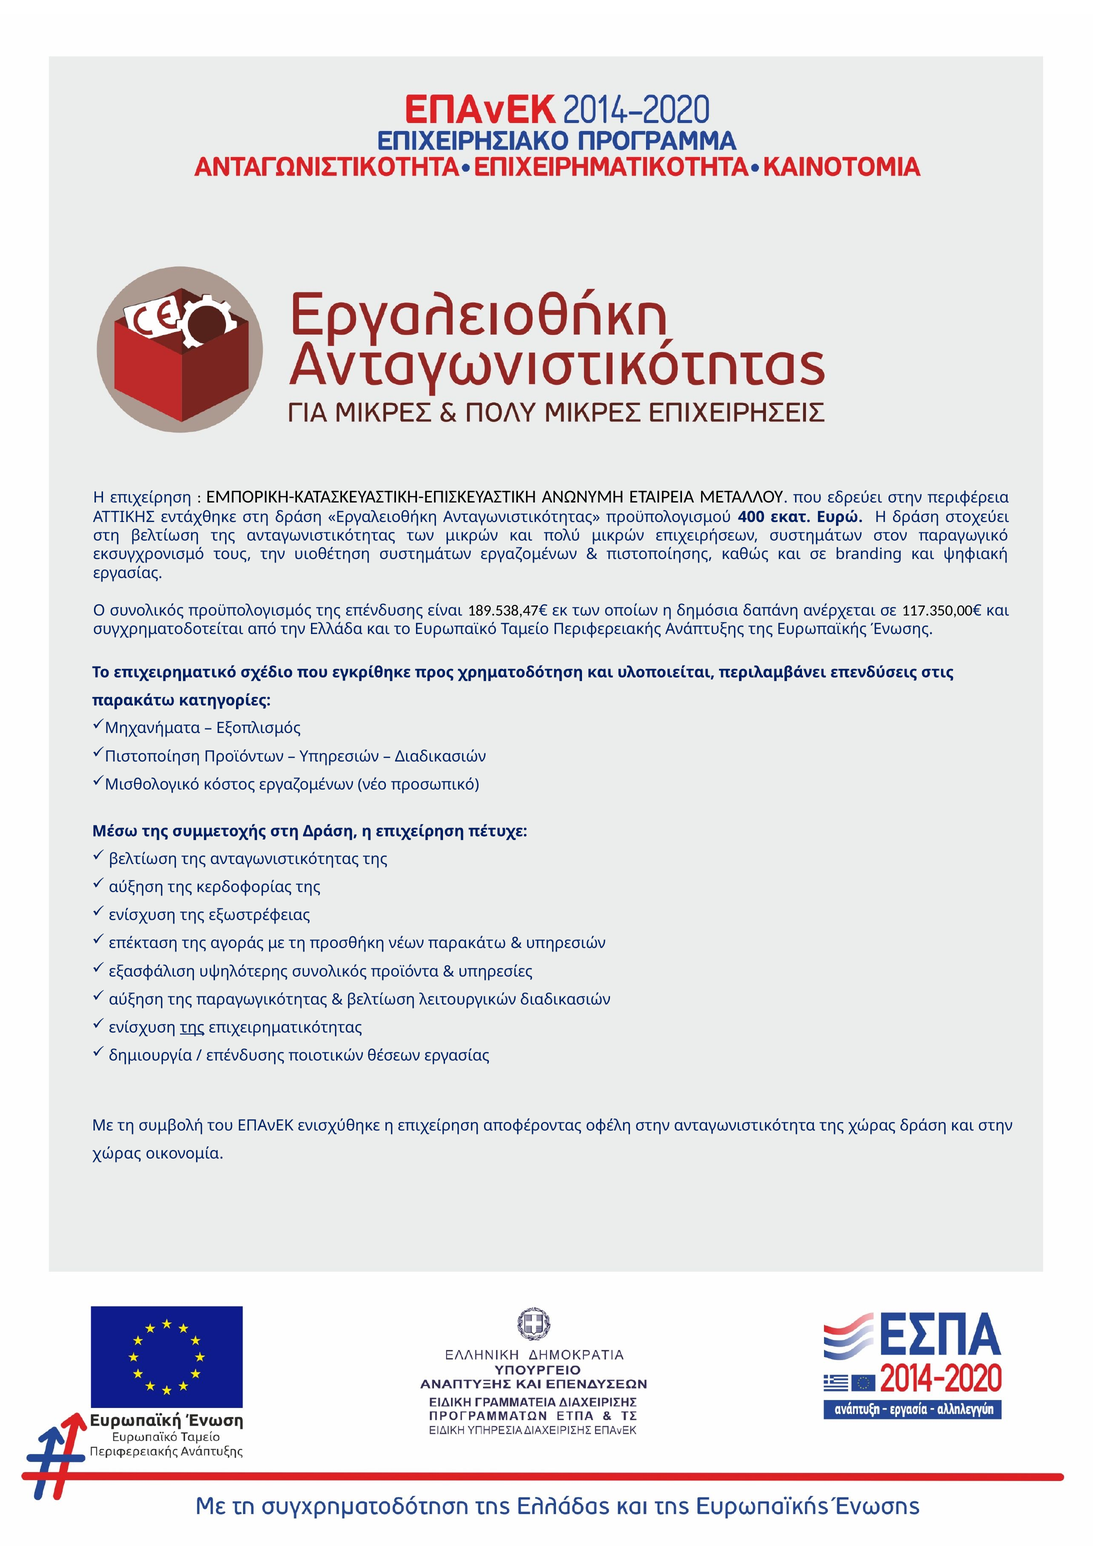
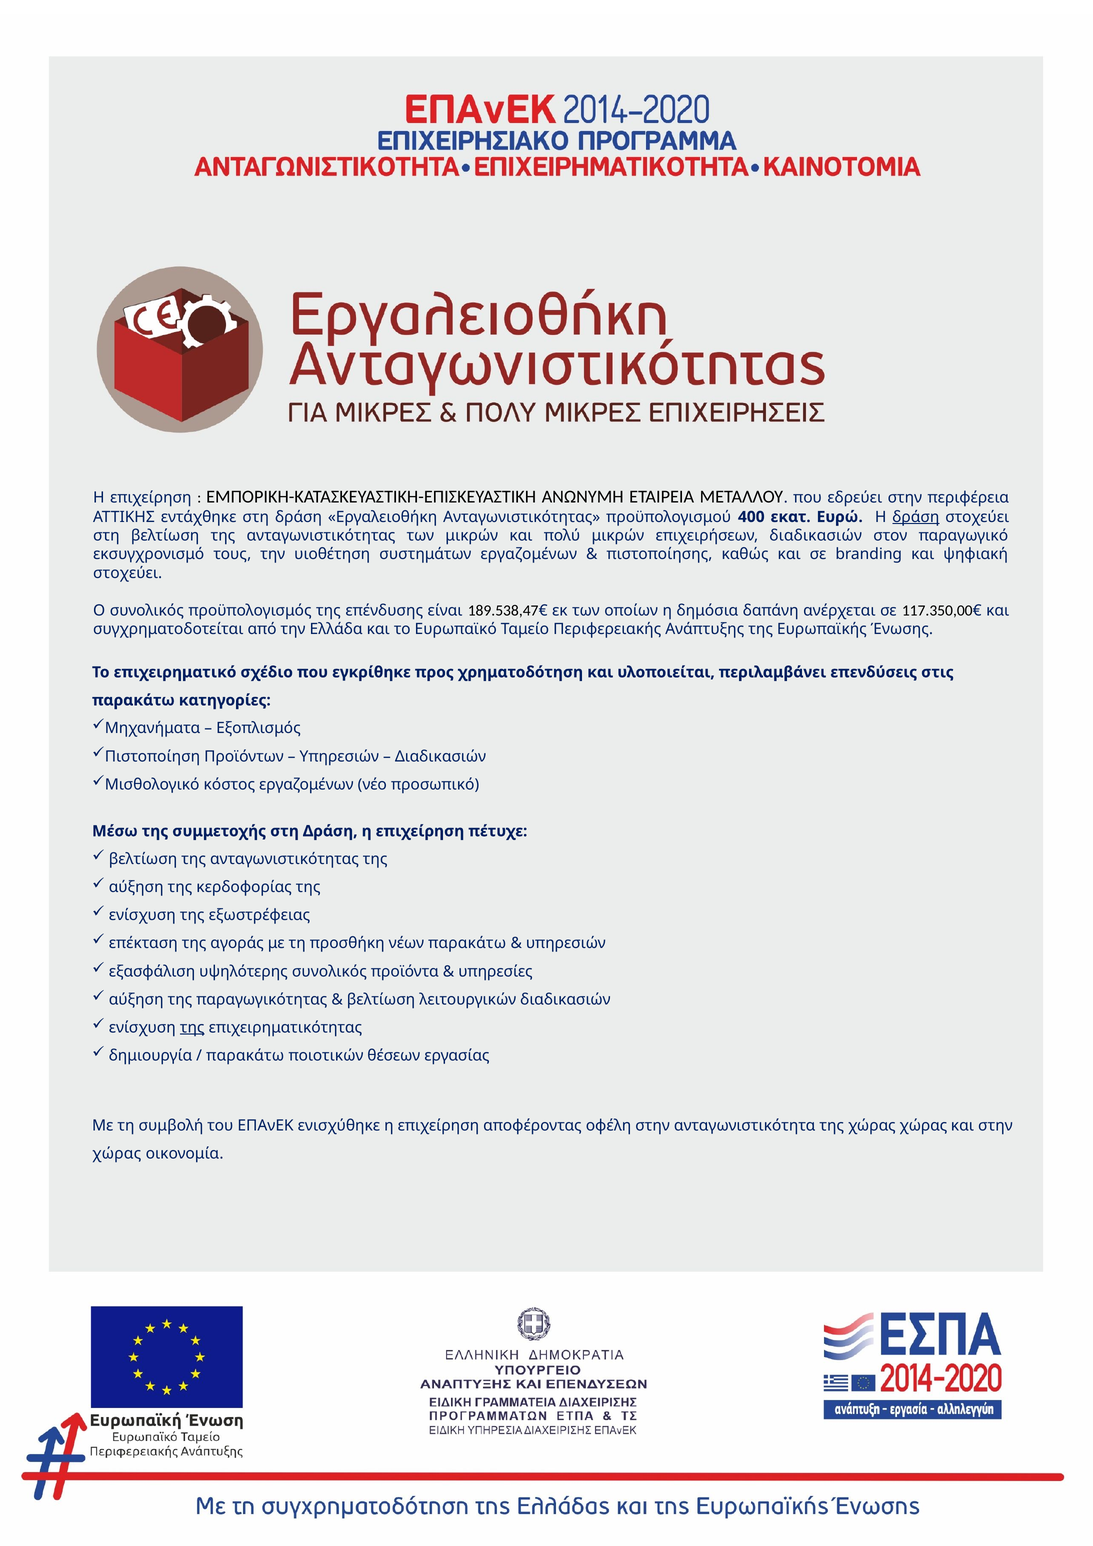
δράση underline: none -> present (916, 517)
επιχειρήσεων συστημάτων: συστημάτων -> διαδικασιών (816, 535)
εργασίας: εργασίας -> στοχεύει (128, 573)
επένδυσης: επένδυσης -> παρακάτω (245, 1055)
χώρας δράση: δράση -> χώρας (923, 1125)
